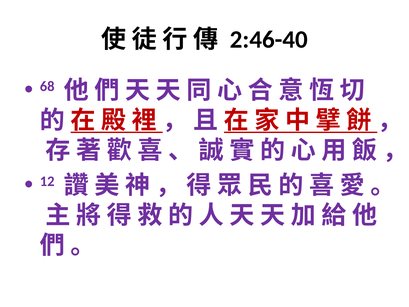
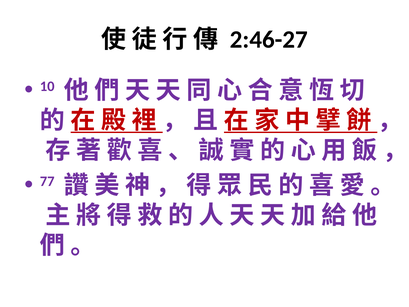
2:46-40: 2:46-40 -> 2:46-27 (269, 40)
68: 68 -> 10 (47, 86)
12: 12 -> 77 (47, 181)
